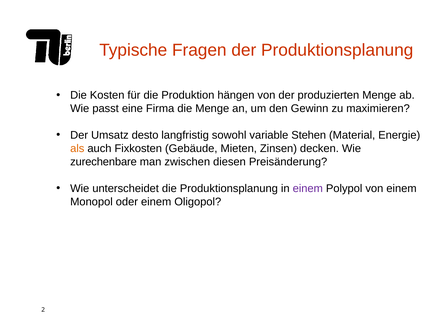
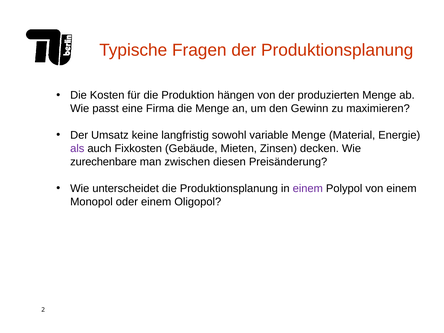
desto: desto -> keine (145, 135)
variable Stehen: Stehen -> Menge (309, 135)
als colour: orange -> purple (77, 149)
